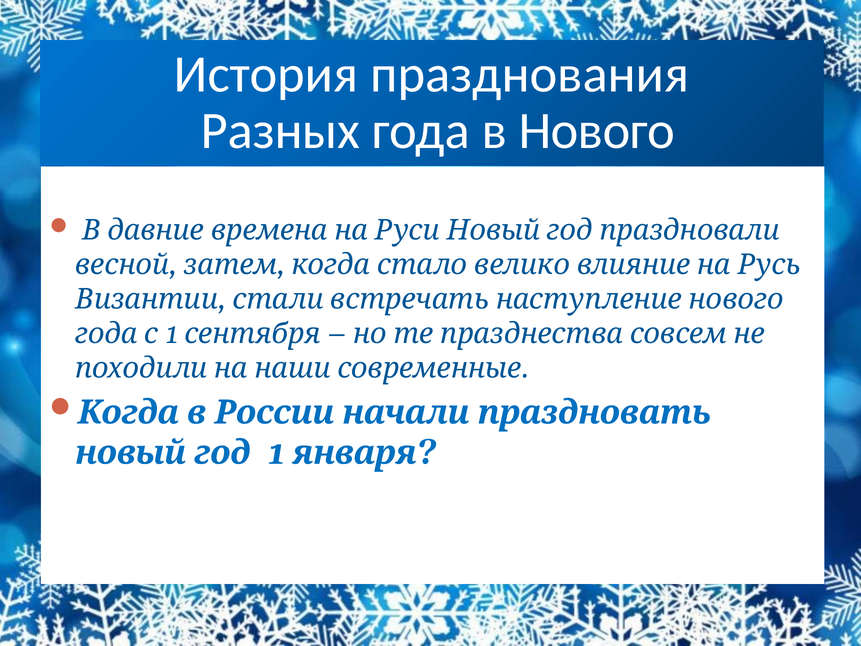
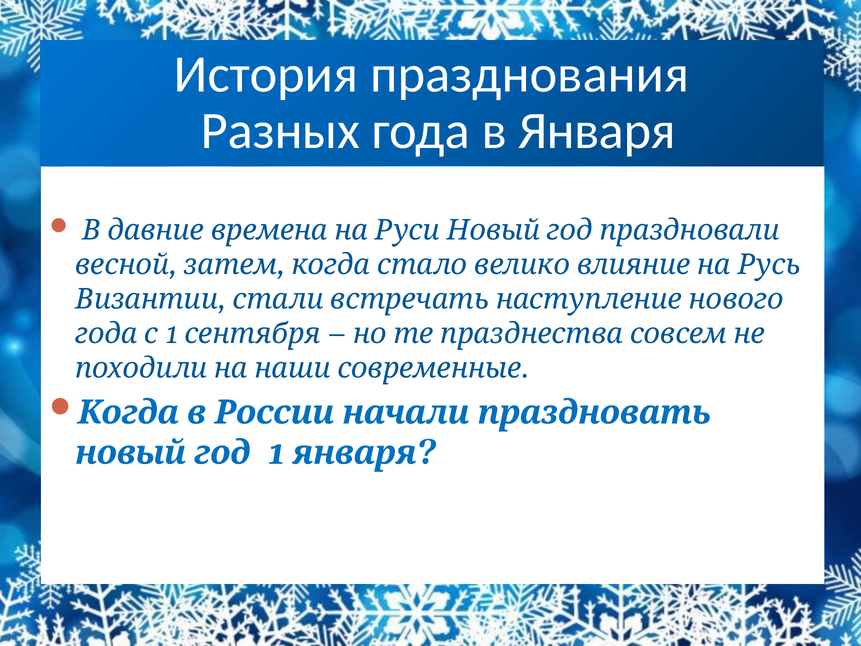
в Нового: Нового -> Января (597, 131)
